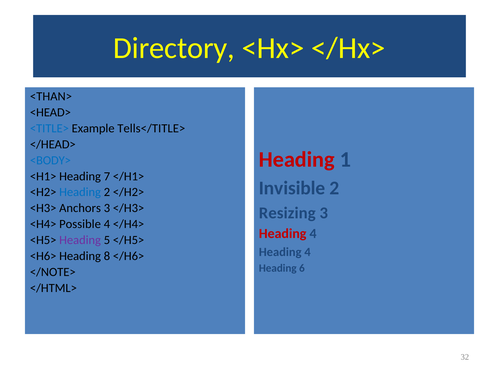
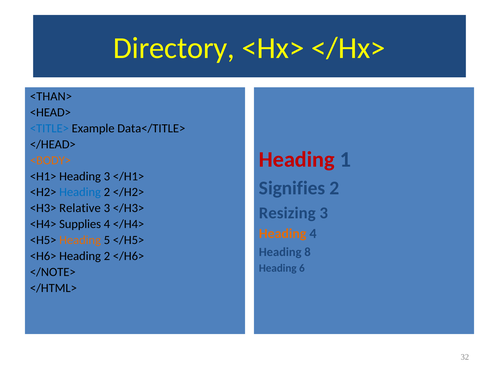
Tells</TITLE>: Tells</TITLE> -> Data</TITLE> (151, 128)
<BODY> colour: blue -> orange (50, 160)
Heading 7: 7 -> 3 (107, 176)
Invisible: Invisible -> Signifies (292, 188)
Anchors: Anchors -> Relative (80, 208)
Possible: Possible -> Supplies (80, 224)
Heading colour: red -> orange (283, 234)
Heading colour: purple -> orange (80, 240)
4: 4 -> 8 (308, 252)
<H6> Heading 8: 8 -> 2 (107, 256)
